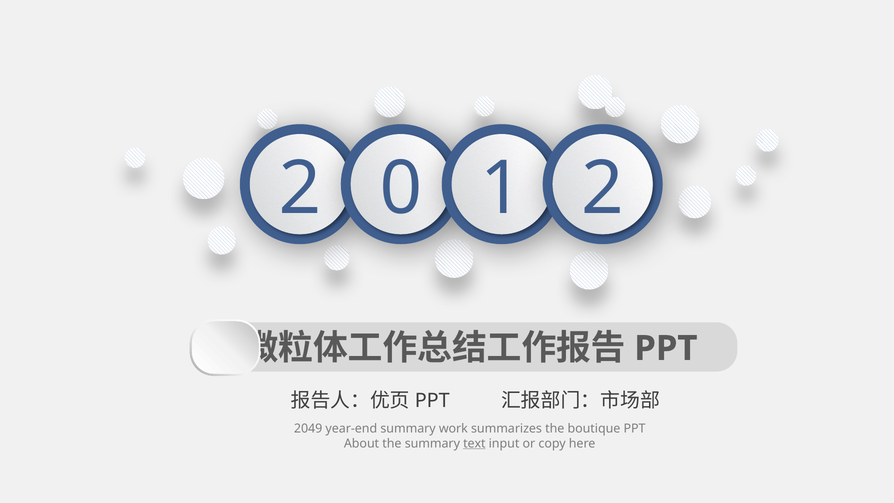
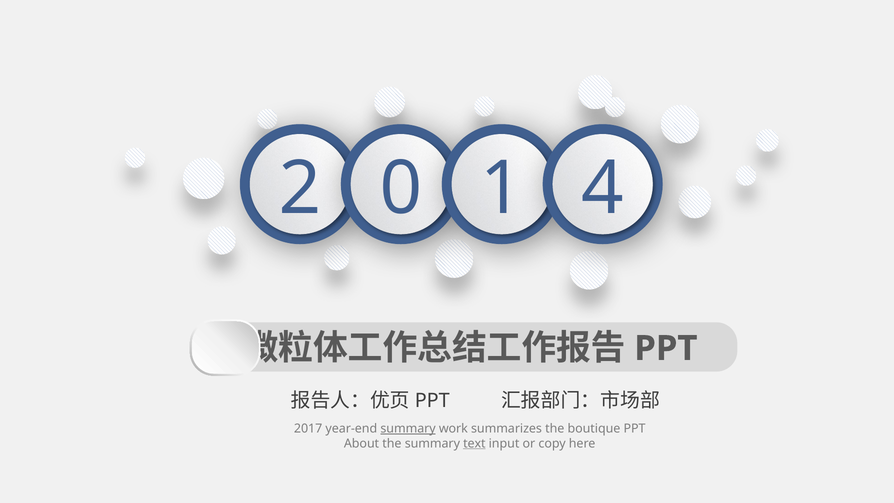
2: 2 -> 4 (603, 189)
2049: 2049 -> 2017 (308, 428)
summary underline: none -> present (408, 428)
